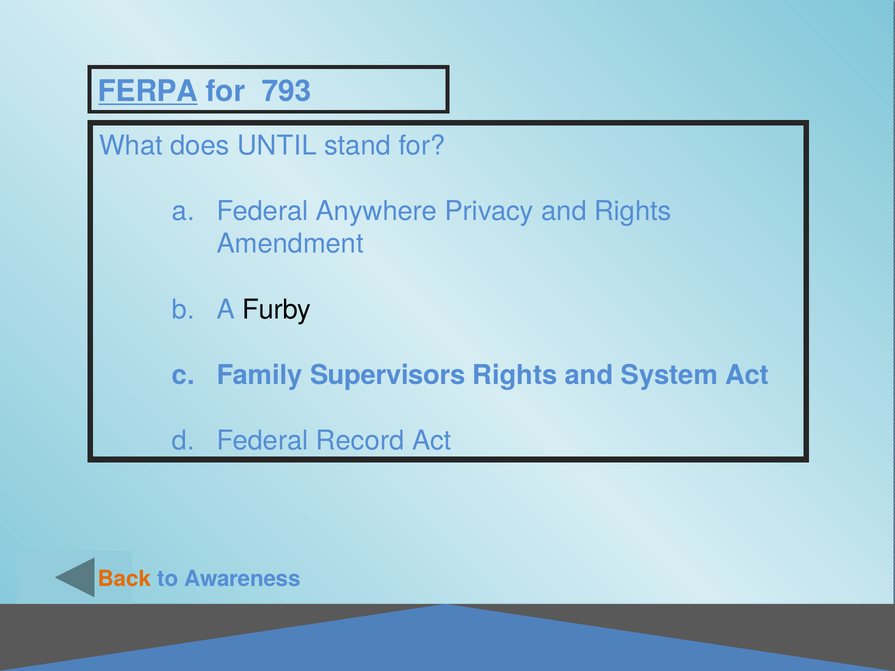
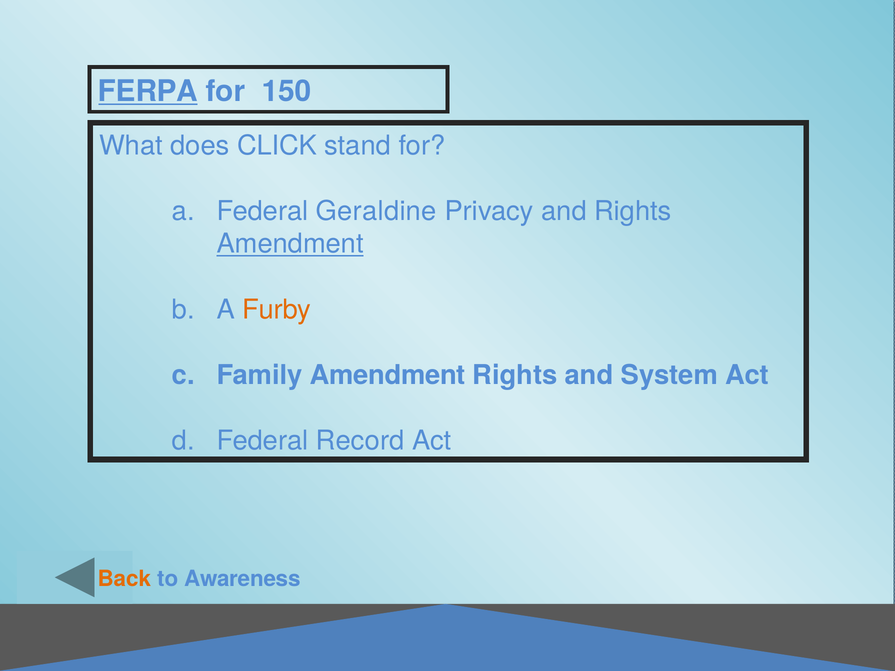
793: 793 -> 150 (287, 91)
UNTIL: UNTIL -> CLICK (277, 146)
Anywhere: Anywhere -> Geraldine (376, 211)
Amendment underline: none -> present (290, 244)
Furby colour: black -> orange (277, 310)
Family Supervisors: Supervisors -> Amendment (388, 375)
